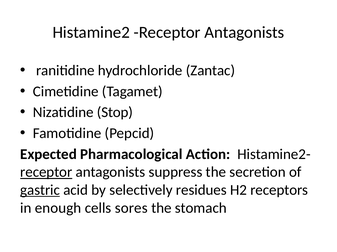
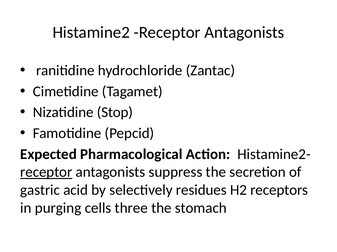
gastric underline: present -> none (40, 191)
enough: enough -> purging (58, 209)
sores: sores -> three (131, 209)
